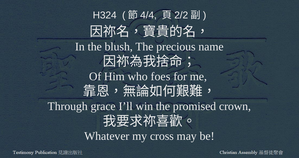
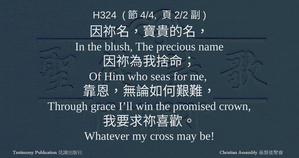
foes: foes -> seas (161, 77)
